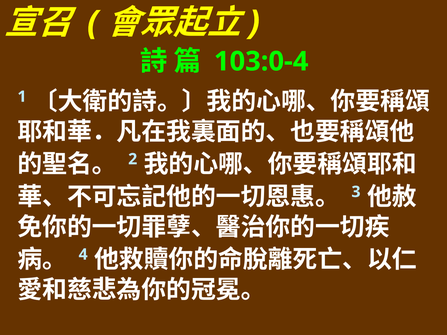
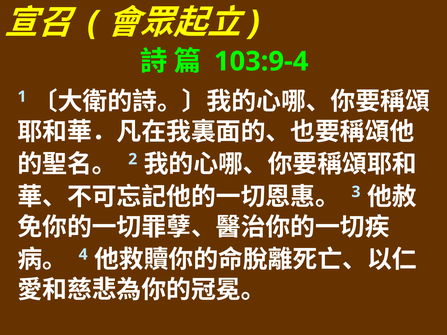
103:0-4: 103:0-4 -> 103:9-4 (261, 61)
